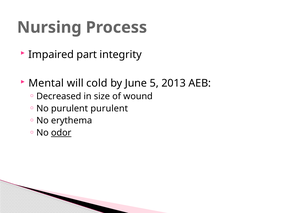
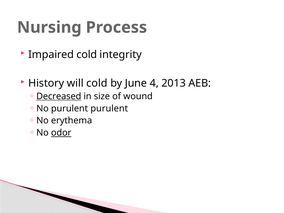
Impaired part: part -> cold (87, 55)
Mental: Mental -> History (46, 83)
5: 5 -> 4 (154, 83)
Decreased underline: none -> present (59, 96)
